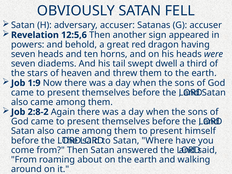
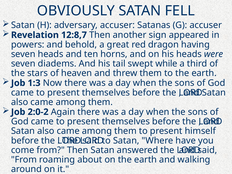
12:5,6: 12:5,6 -> 12:8,7 (74, 35)
dwell: dwell -> while (166, 64)
1:9: 1:9 -> 1:3 (34, 83)
2:8-2: 2:8-2 -> 2:0-2 (38, 112)
